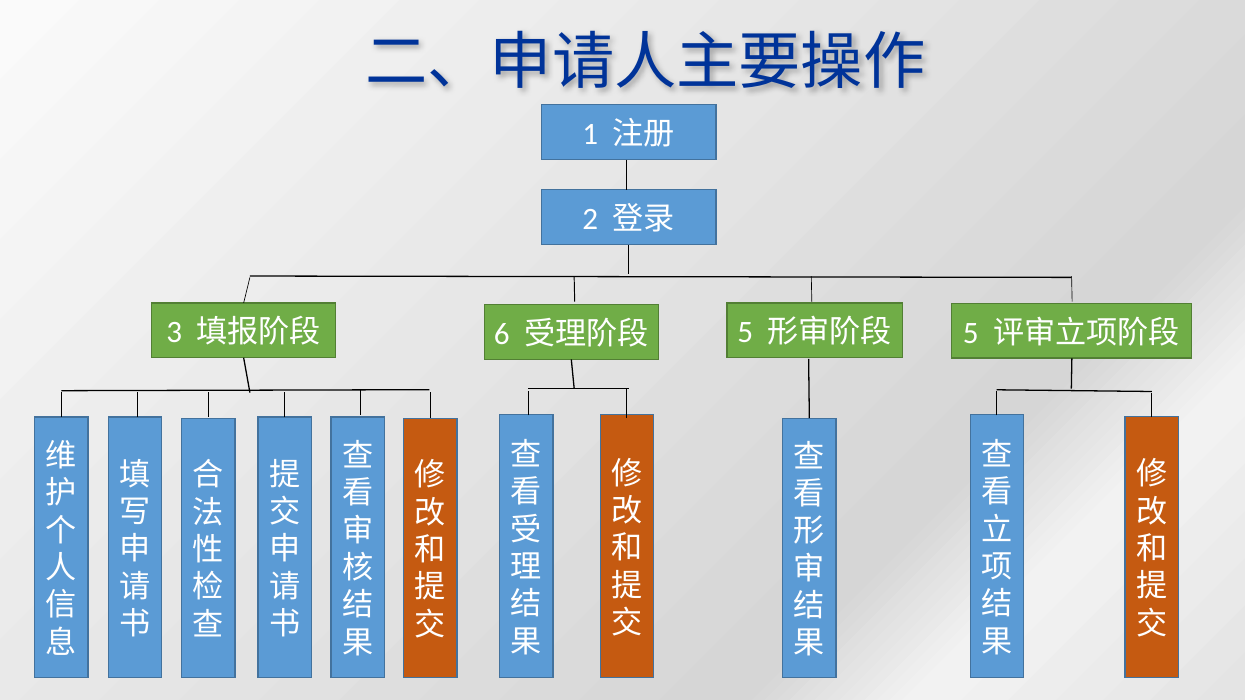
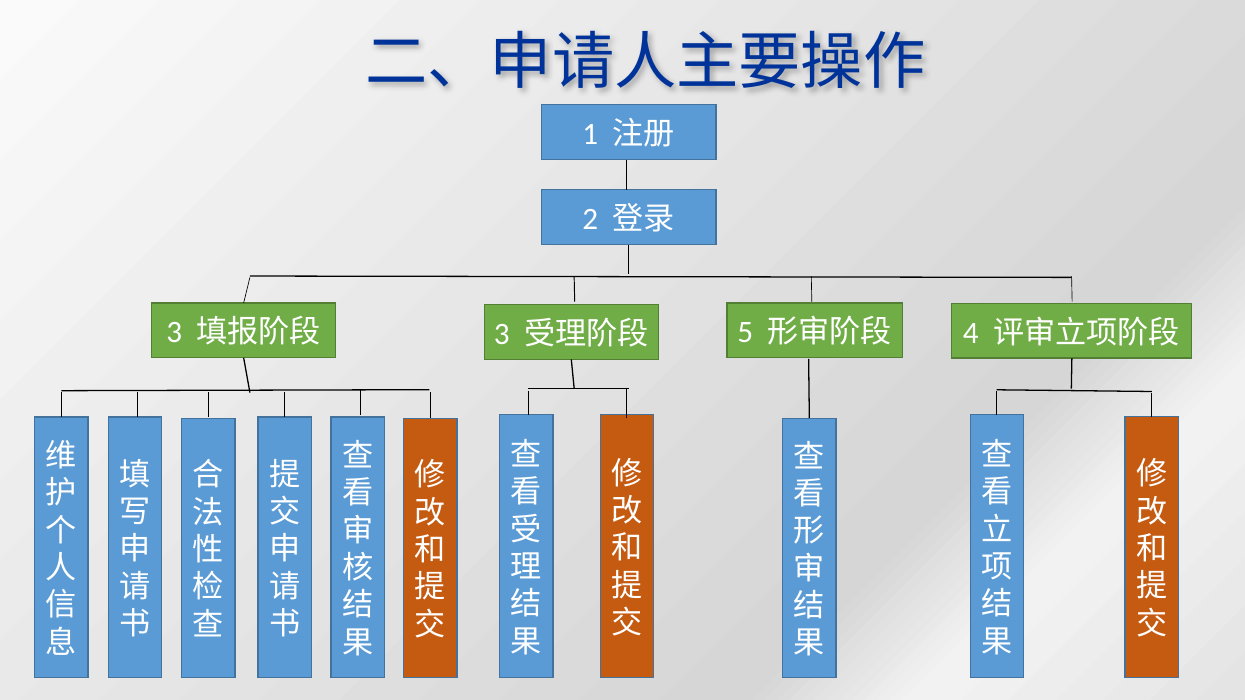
6: 6 -> 3 (502, 334)
5: 5 -> 4 (971, 333)
